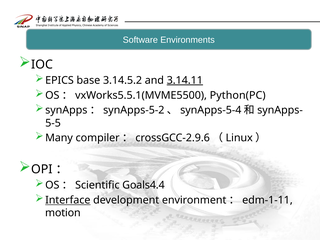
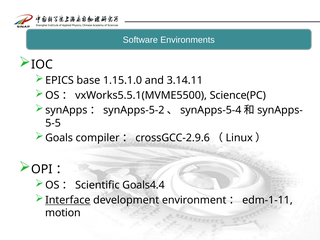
3.14.5.2: 3.14.5.2 -> 1.15.1.0 (123, 80)
3.14.11 underline: present -> none (185, 80)
Python(PC: Python(PC -> Science(PC (238, 95)
Many: Many -> Goals (59, 138)
